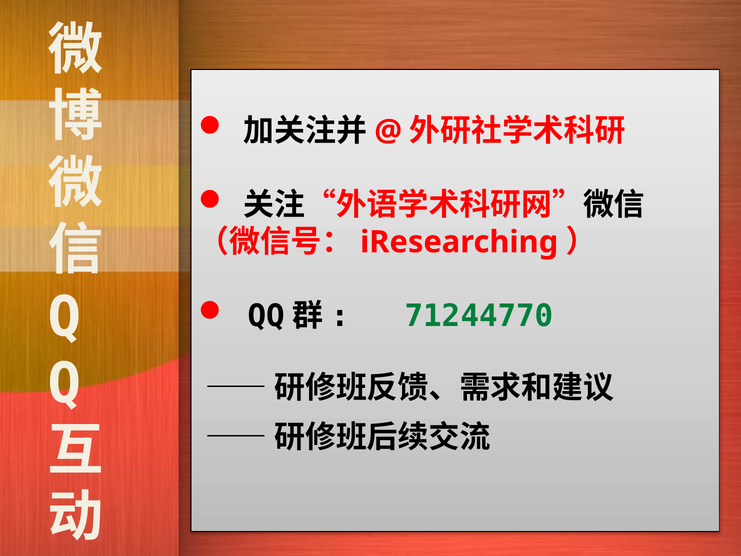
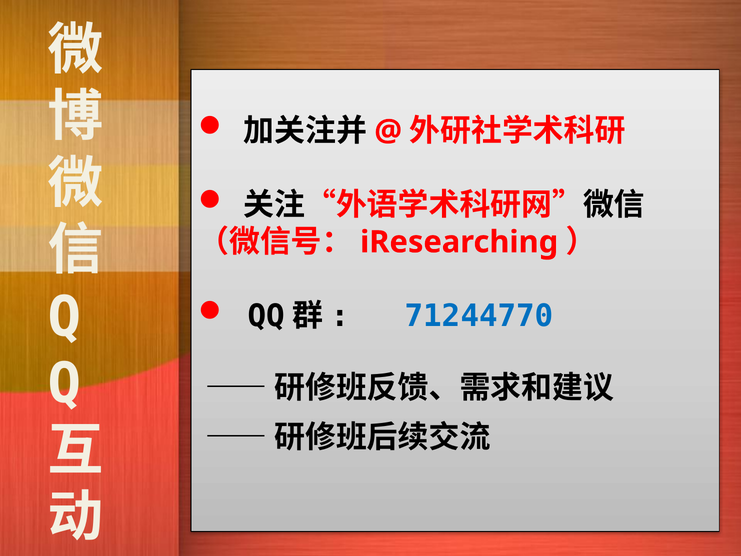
71244770 colour: green -> blue (479, 316)
